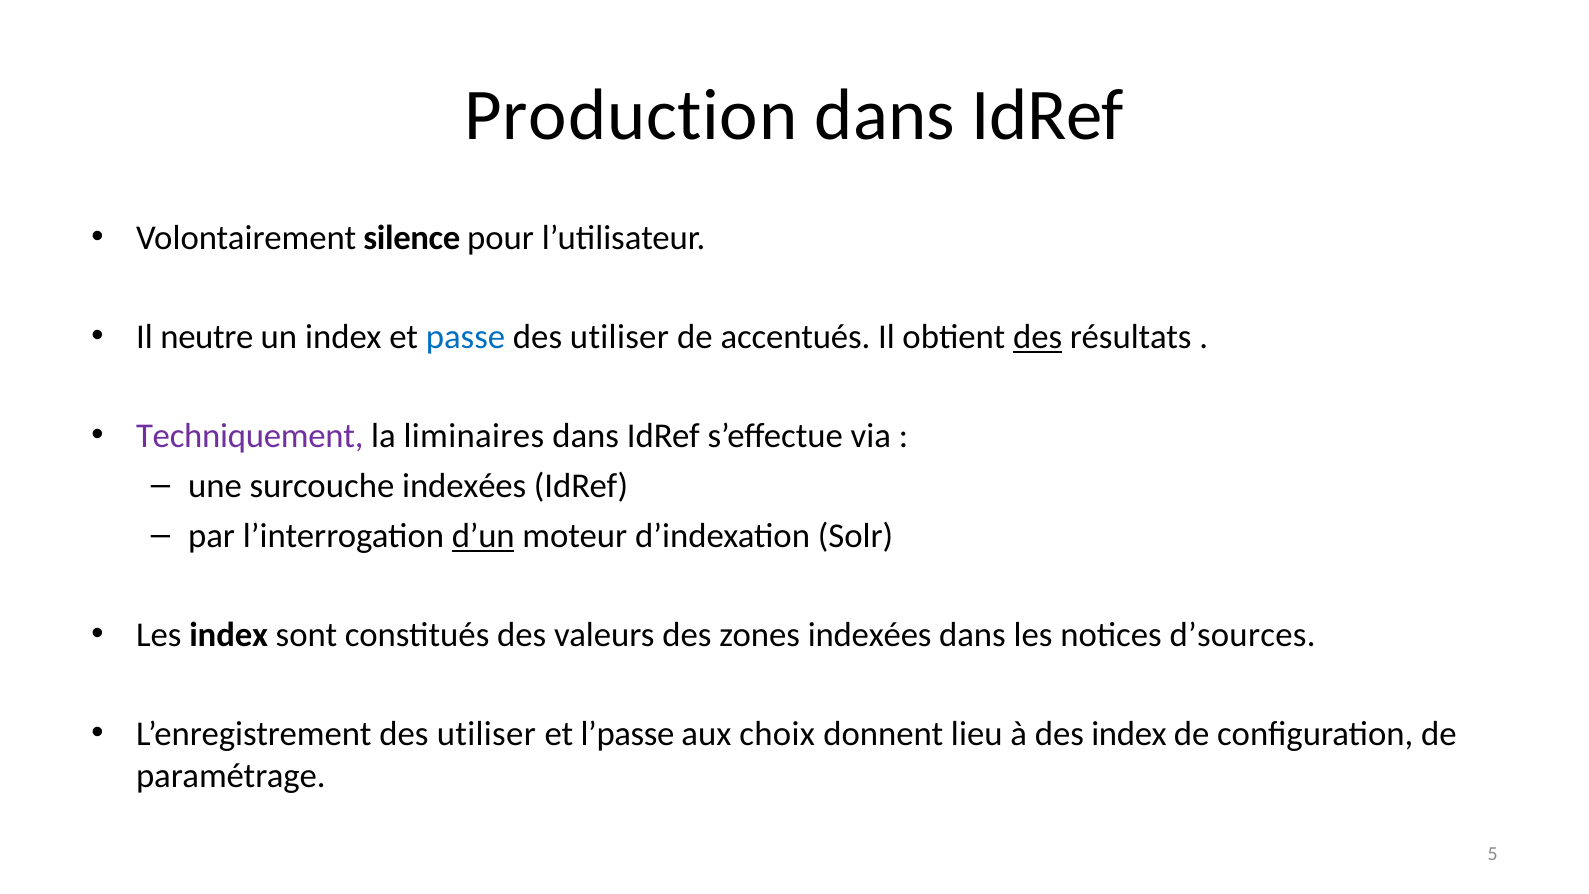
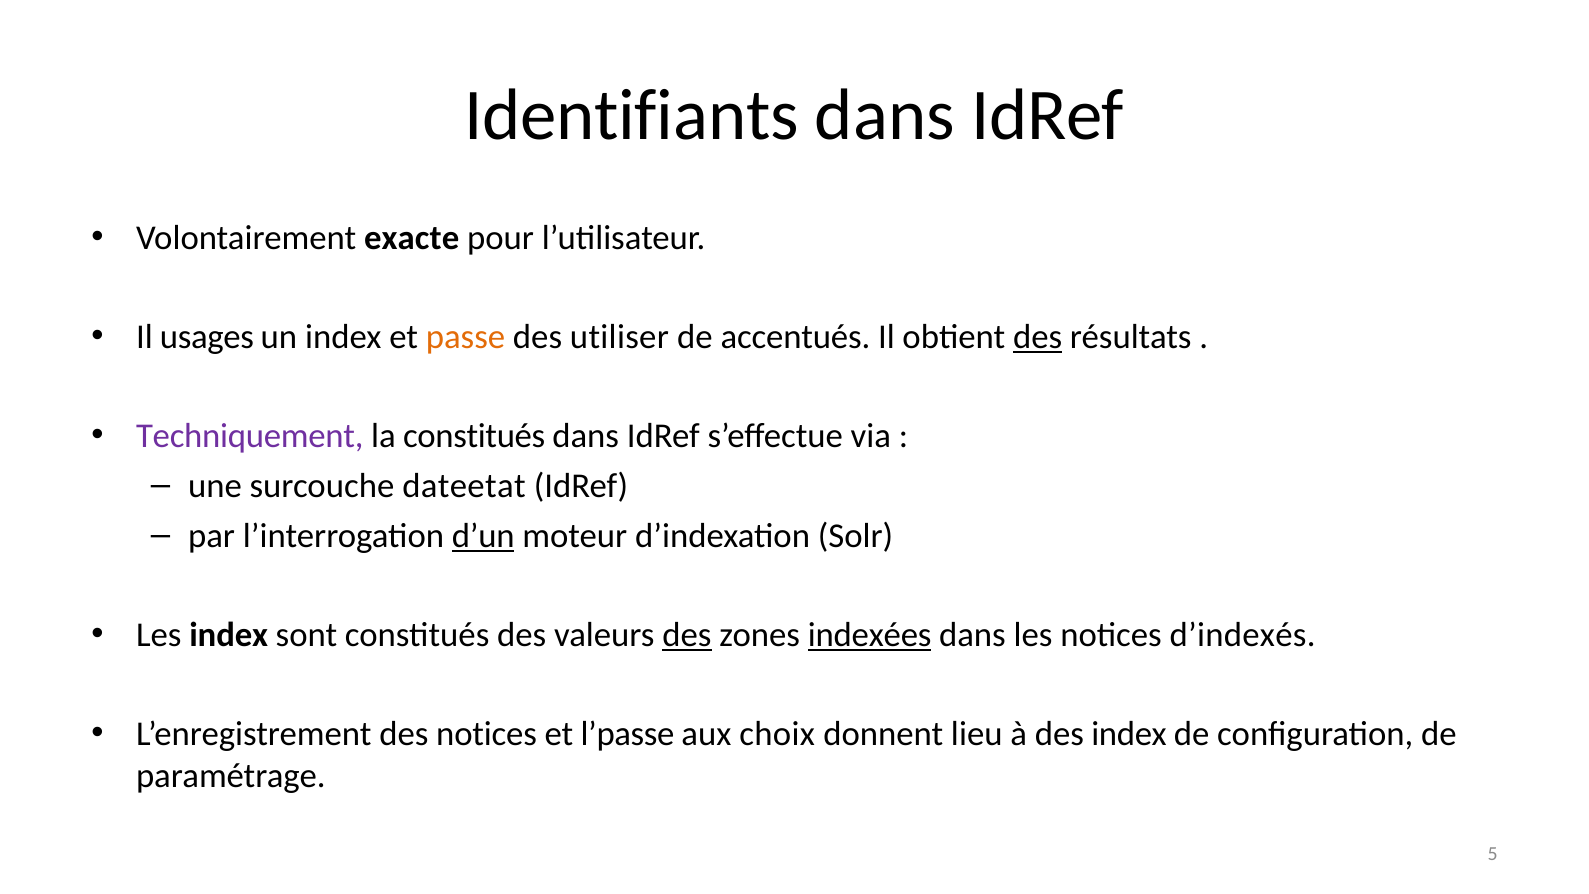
Production: Production -> Identifiants (631, 115)
silence: silence -> exacte (412, 238)
neutre: neutre -> usages (207, 337)
passe colour: blue -> orange (466, 337)
la liminaires: liminaires -> constitués (474, 436)
surcouche indexées: indexées -> dateetat (464, 486)
des underline: none -> present (687, 635)
indexées underline: none -> present (870, 635)
d’sources: d’sources -> d’indexés (1243, 635)
L’enregistrement des utiliser: utiliser -> notices (487, 734)
